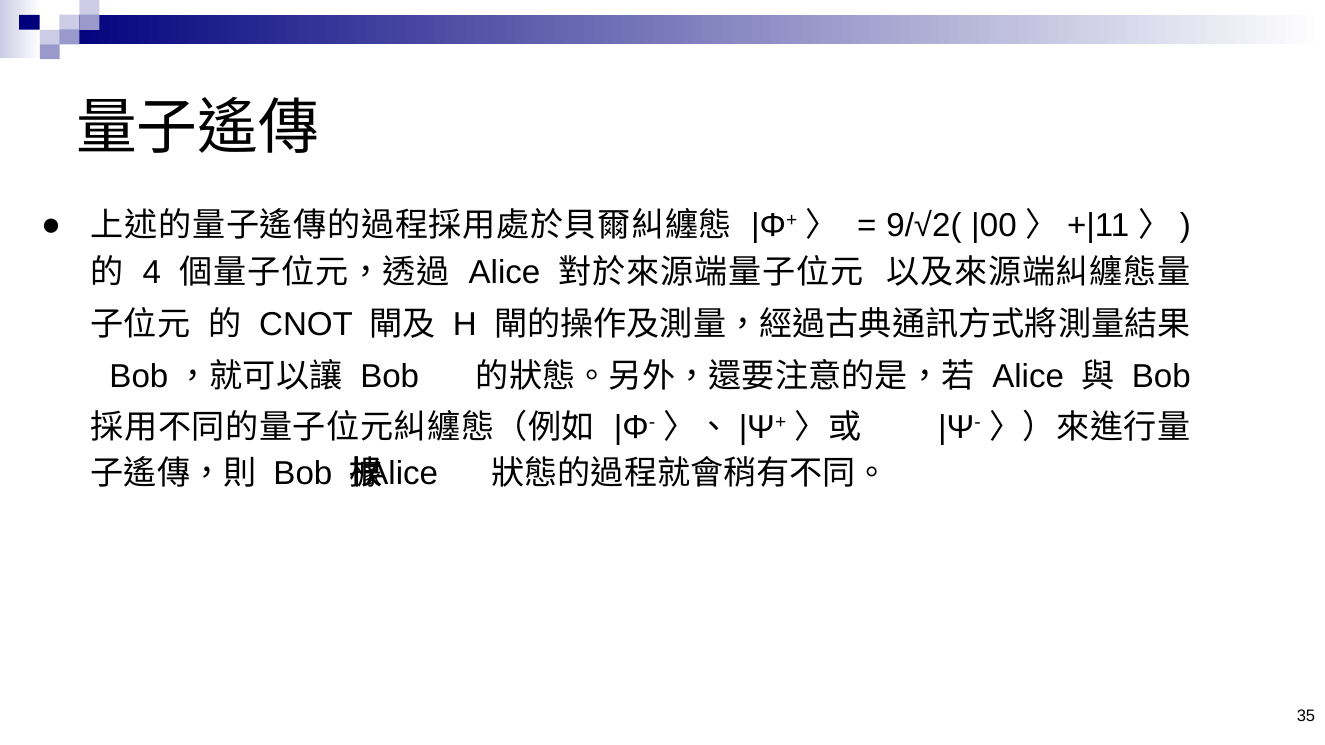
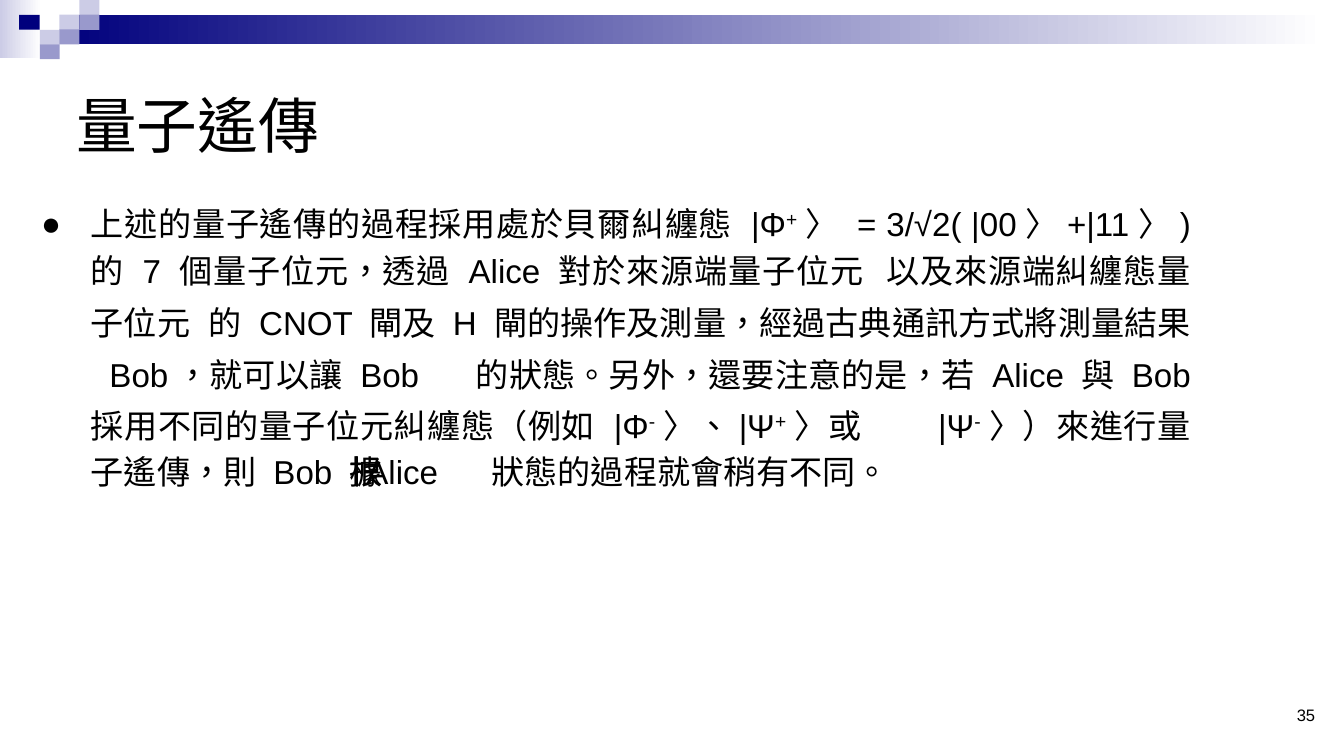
9/√2(: 9/√2( -> 3/√2( (924, 226)
4: 4 -> 7 (152, 272)
